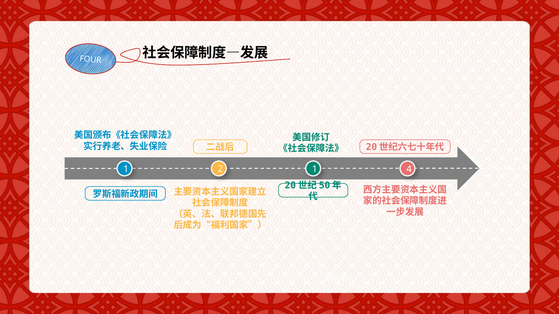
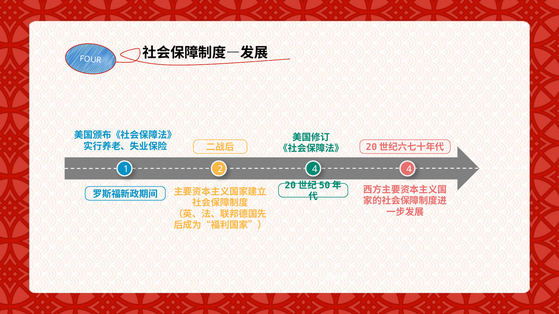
2 1: 1 -> 4 (315, 169)
